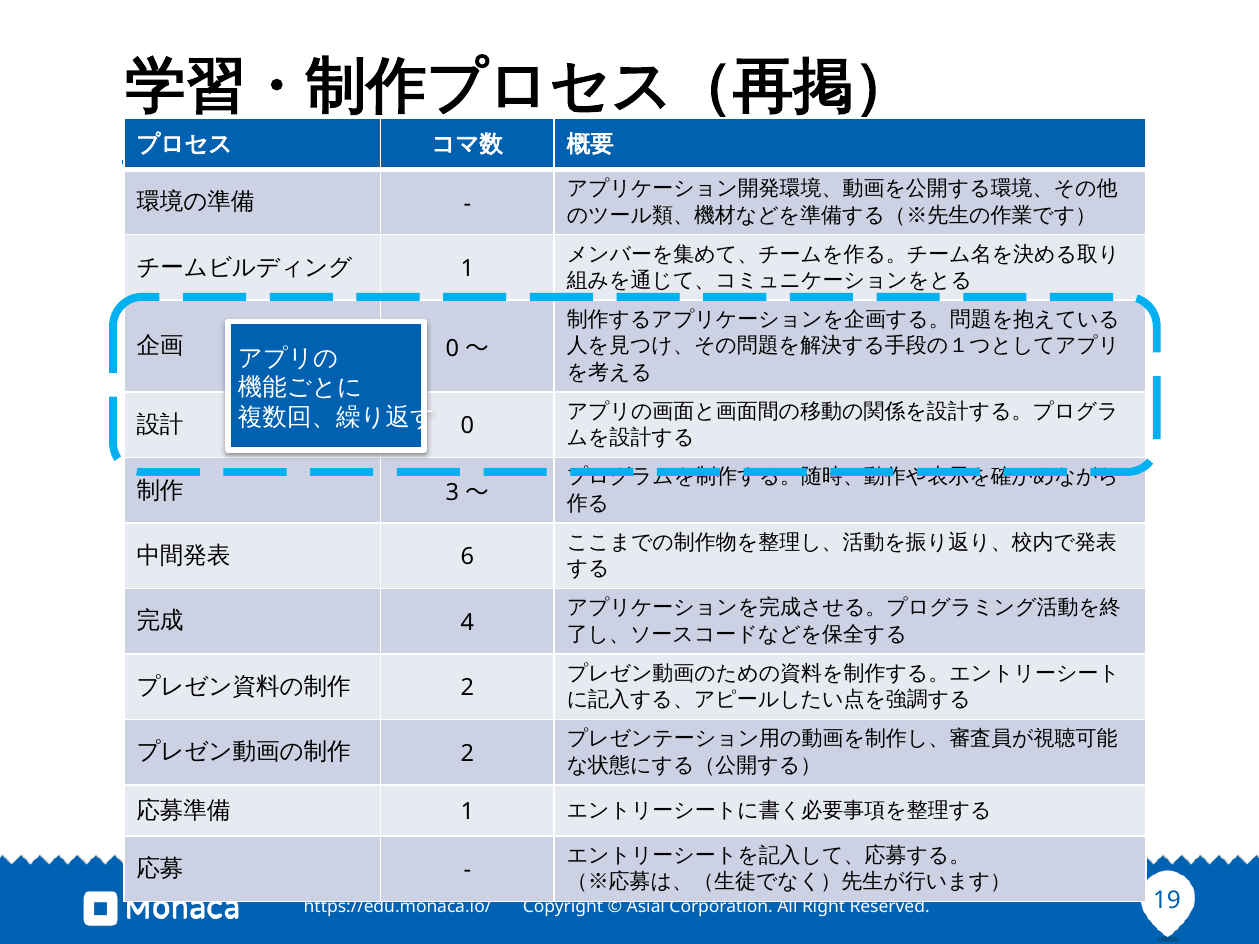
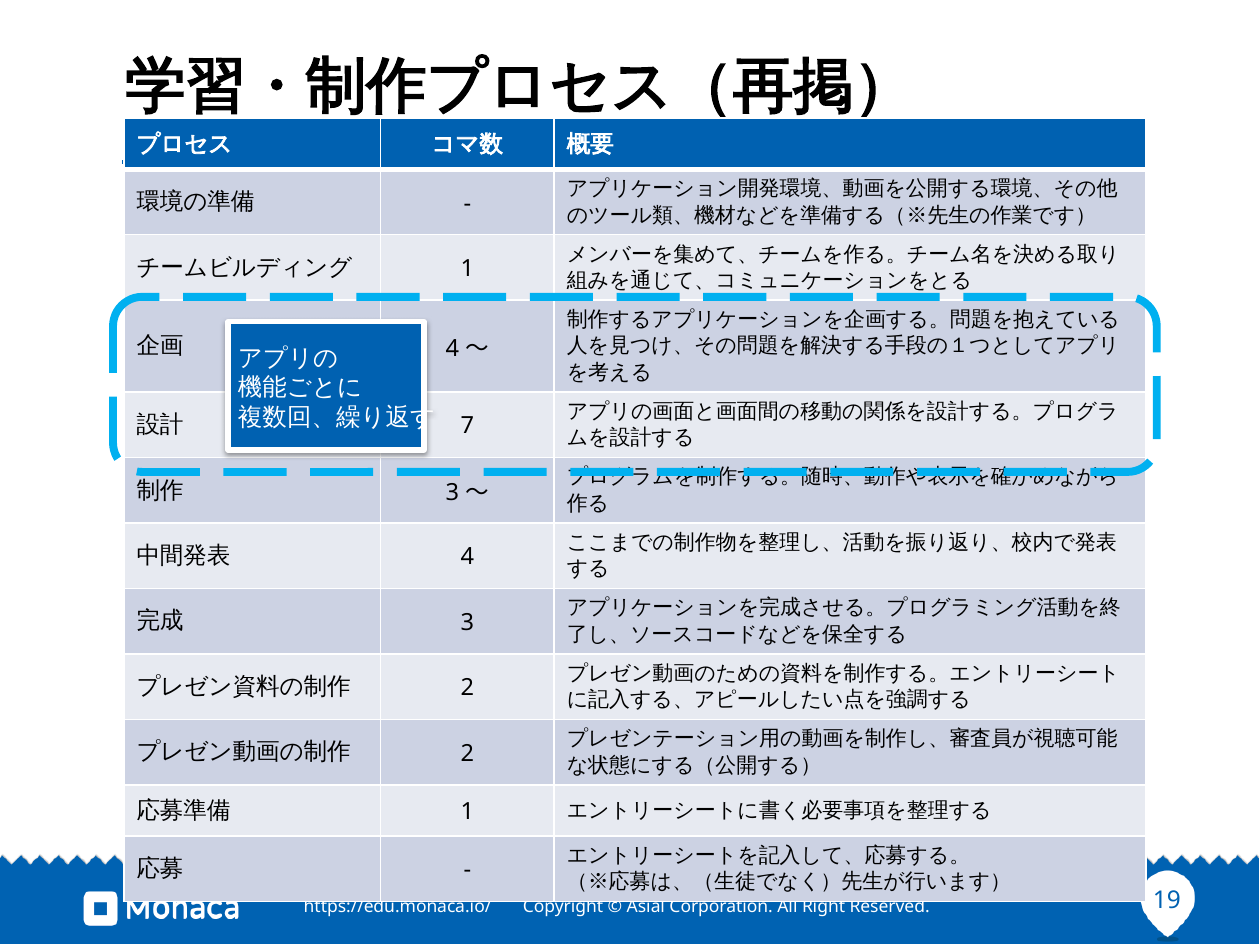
0: 0 -> 4 (452, 349)
0: 0 -> 7 (467, 426)
6: 6 -> 4 (467, 557)
4: 4 -> 3 (467, 623)
